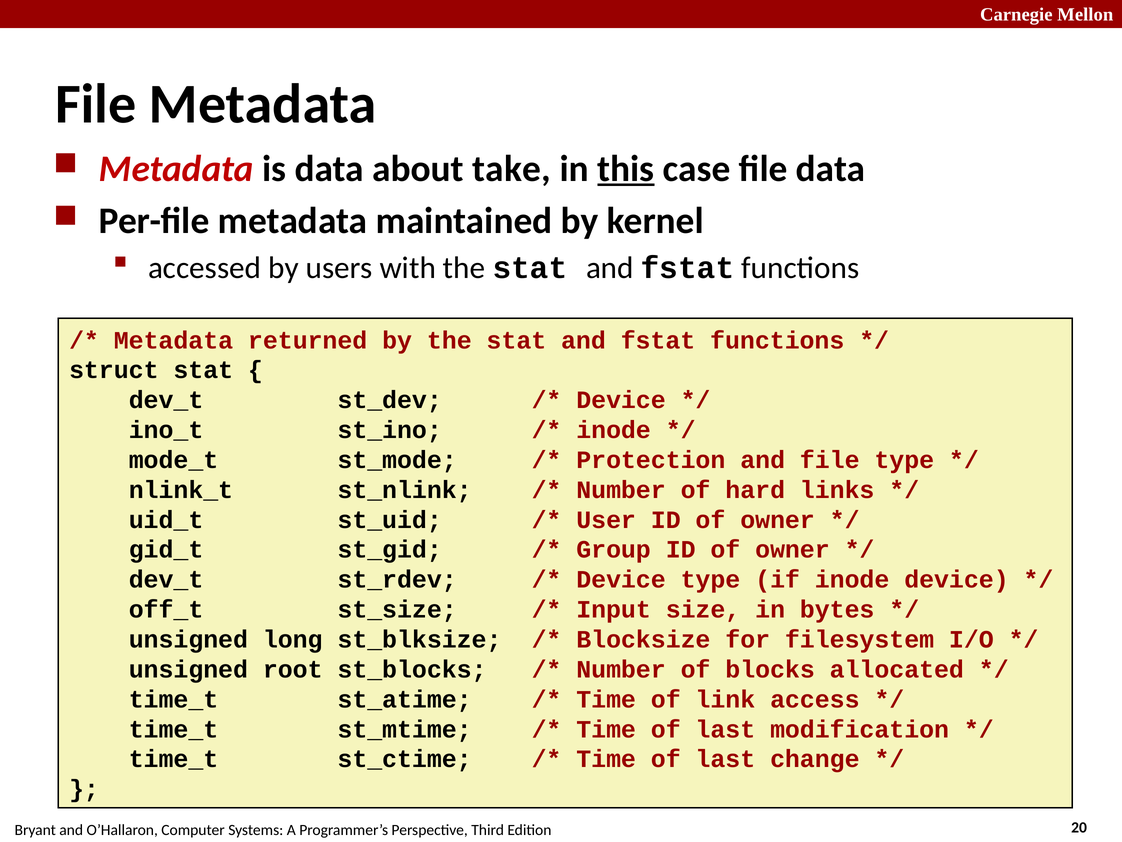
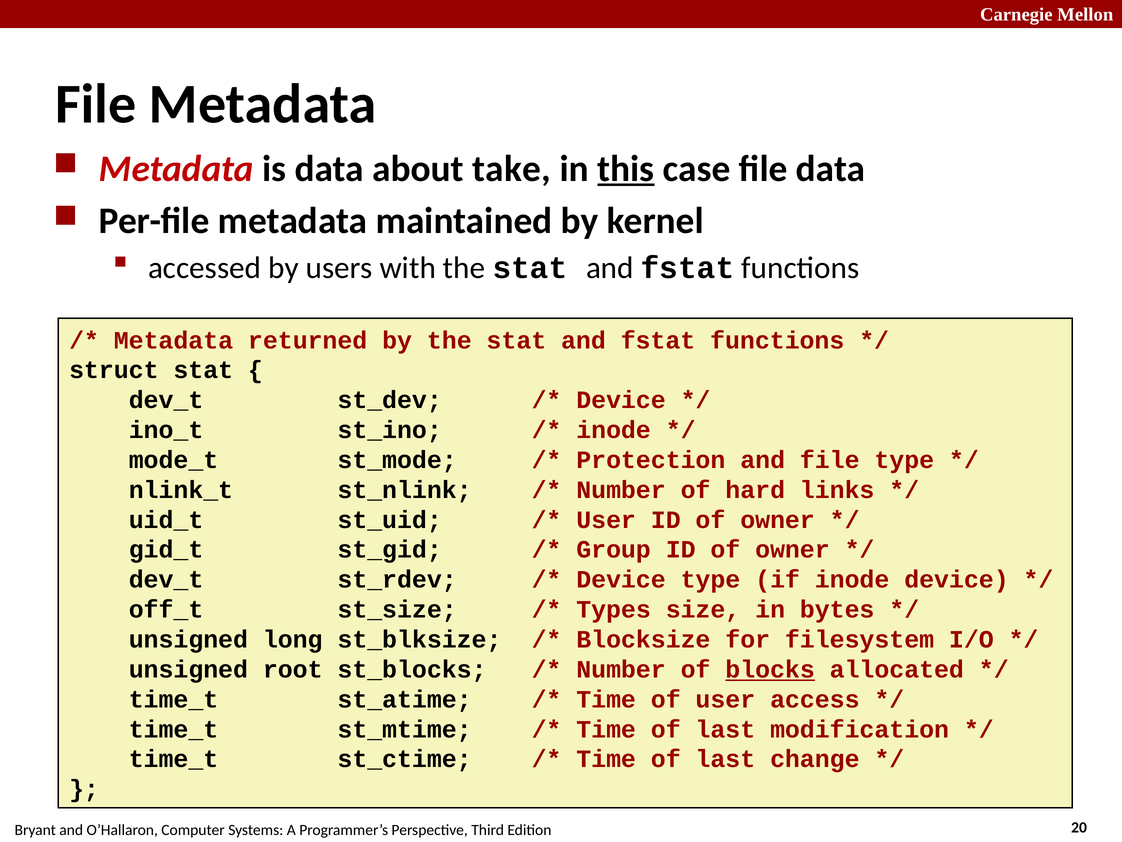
Input: Input -> Types (614, 609)
blocks underline: none -> present (770, 669)
of link: link -> user (725, 699)
